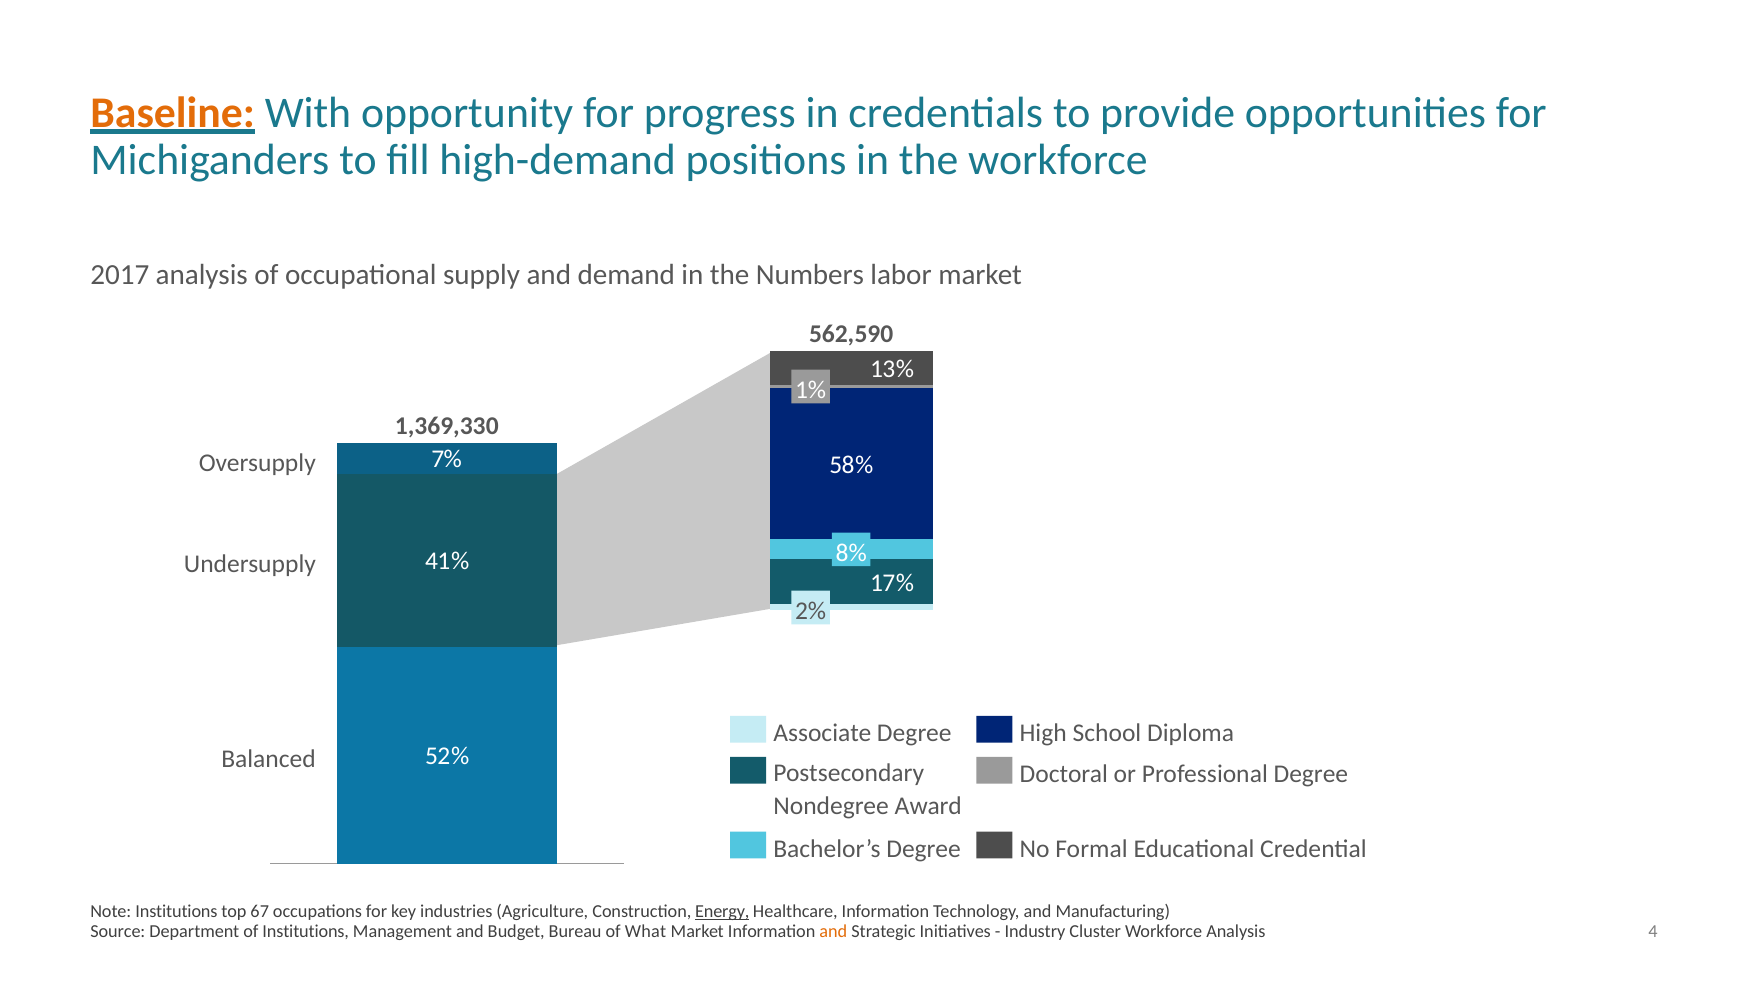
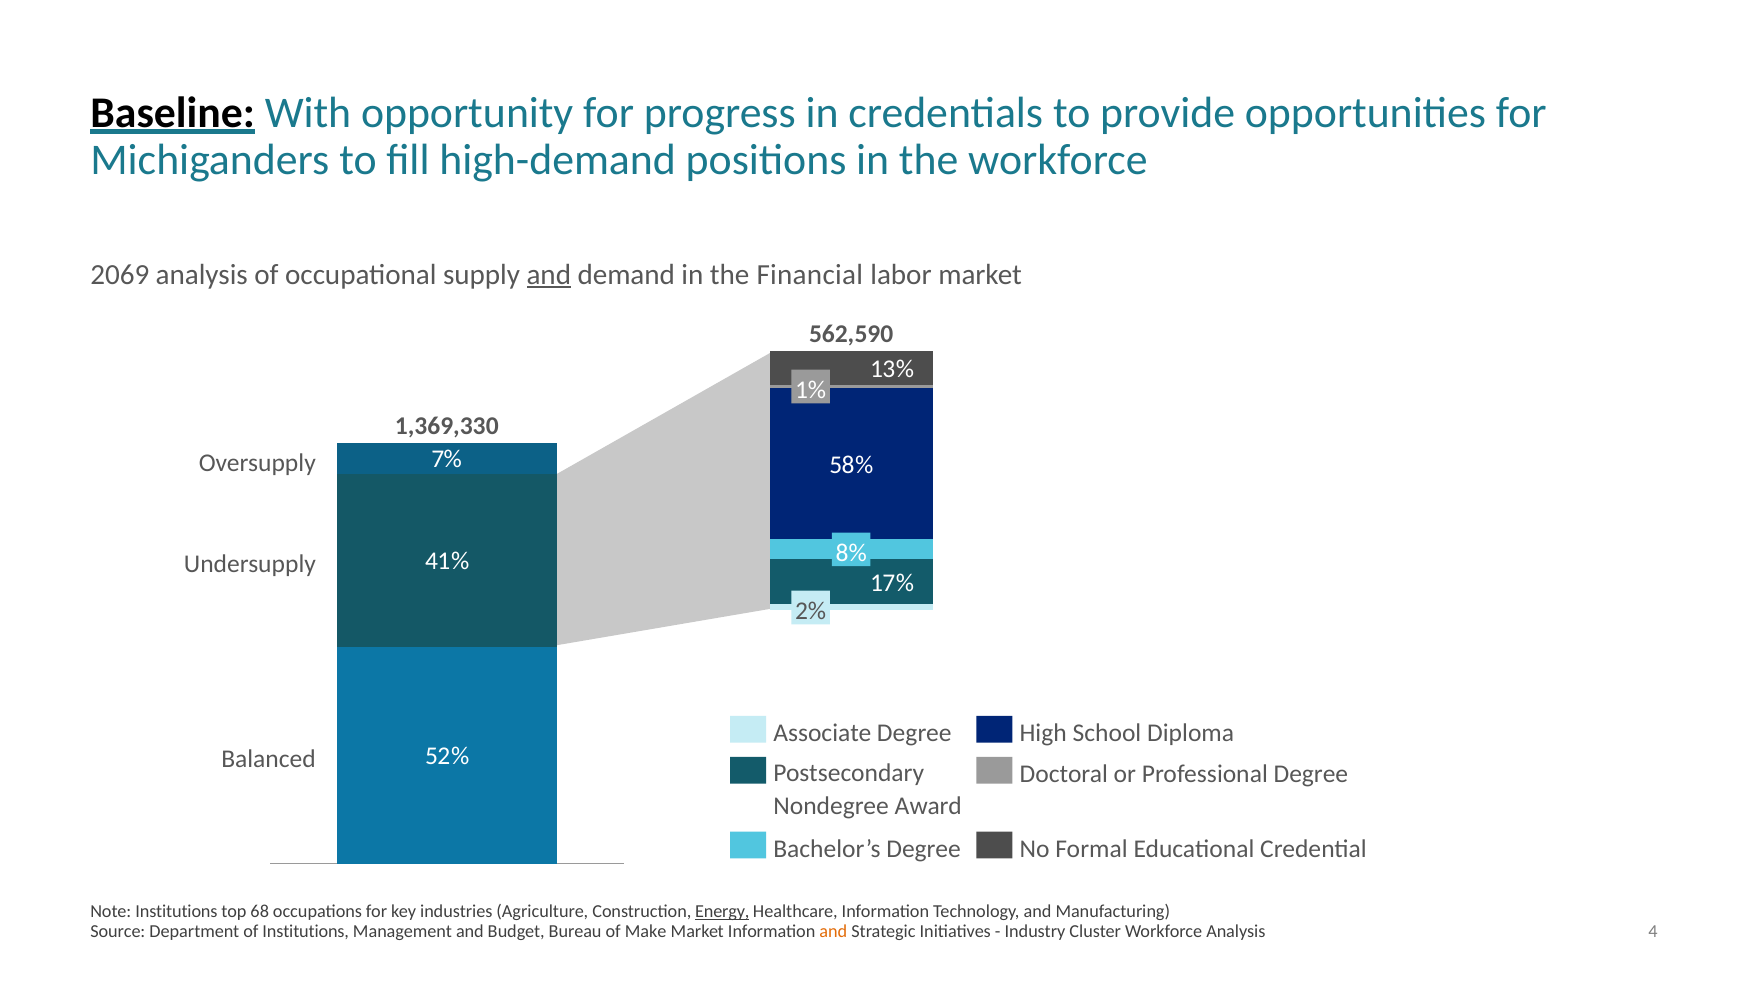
Baseline colour: orange -> black (173, 113)
2017: 2017 -> 2069 (120, 275)
and underline: none -> present (549, 275)
Numbers: Numbers -> Financial (810, 275)
67: 67 -> 68 (260, 912)
What: What -> Make (646, 932)
